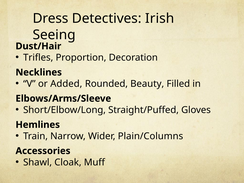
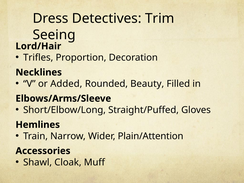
Irish: Irish -> Trim (160, 18)
Dust/Hair: Dust/Hair -> Lord/Hair (38, 46)
Plain/Columns: Plain/Columns -> Plain/Attention (151, 136)
